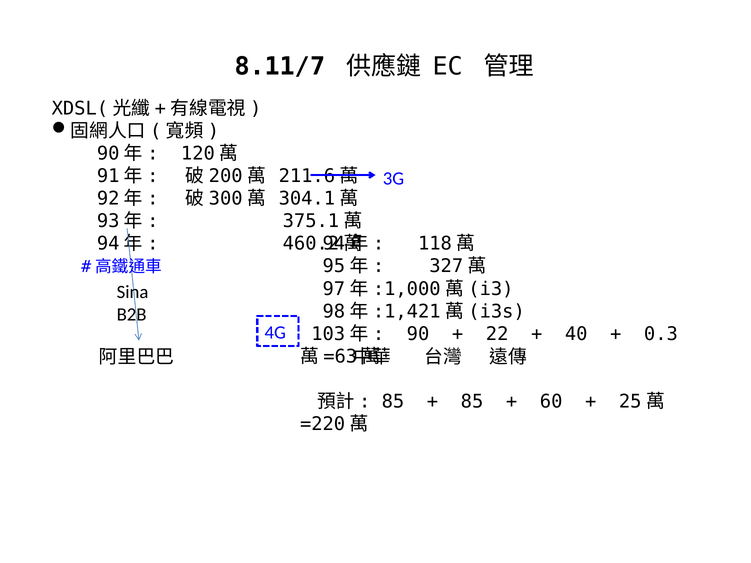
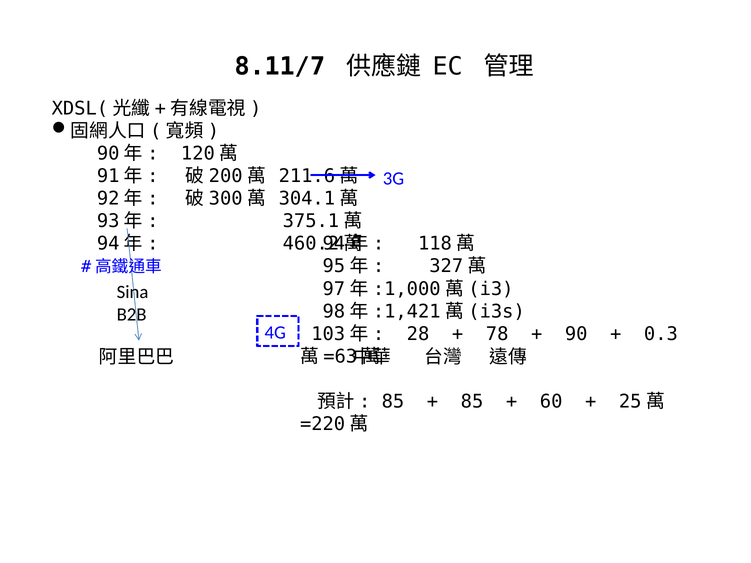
90: 90 -> 28 (418, 334)
22: 22 -> 78 (497, 334)
40: 40 -> 90 (576, 334)
